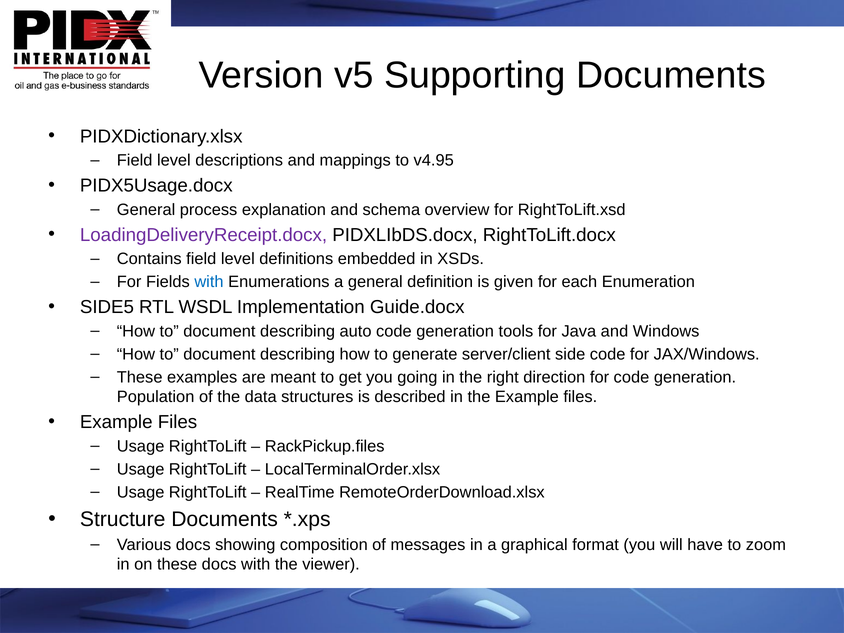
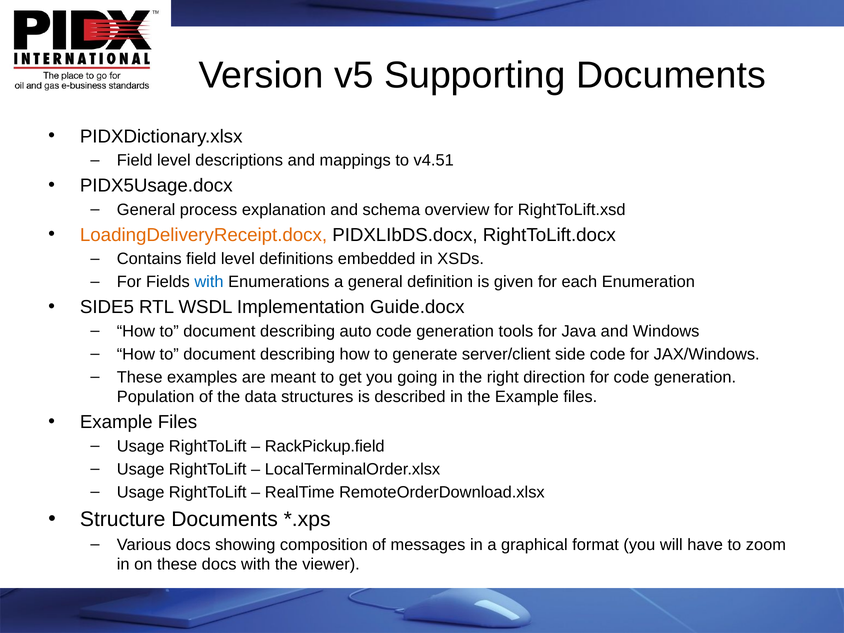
v4.95: v4.95 -> v4.51 (434, 161)
LoadingDeliveryReceipt.docx colour: purple -> orange (204, 235)
RackPickup.files: RackPickup.files -> RackPickup.field (325, 446)
